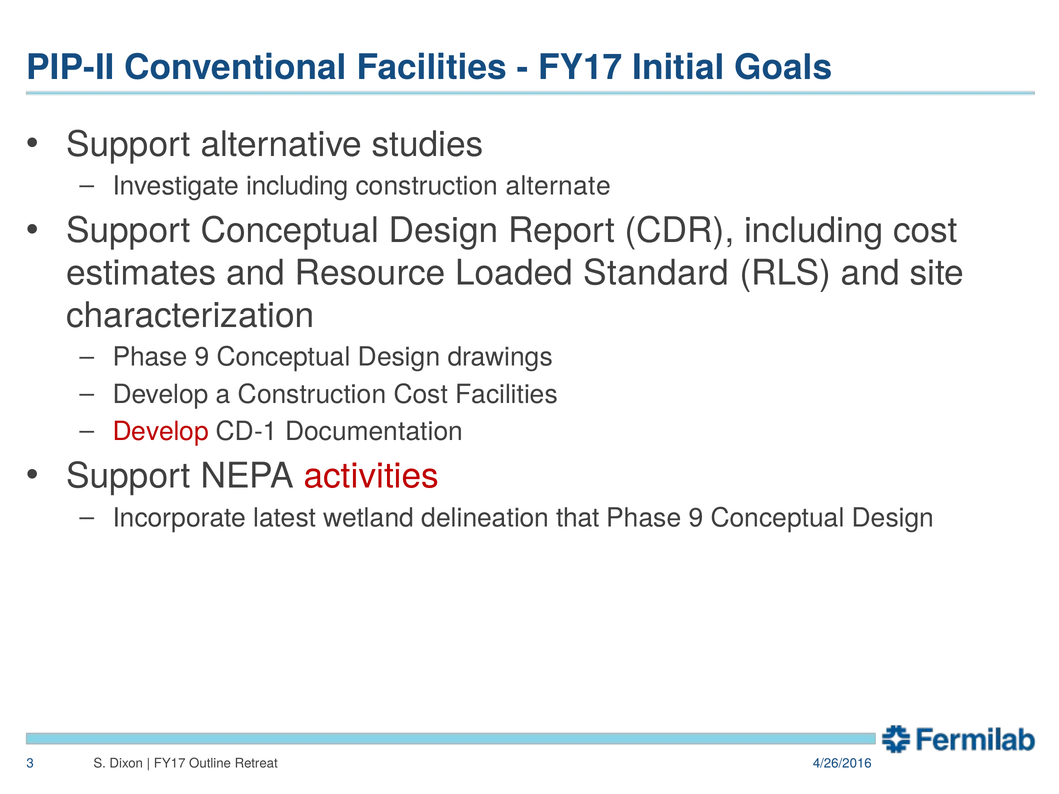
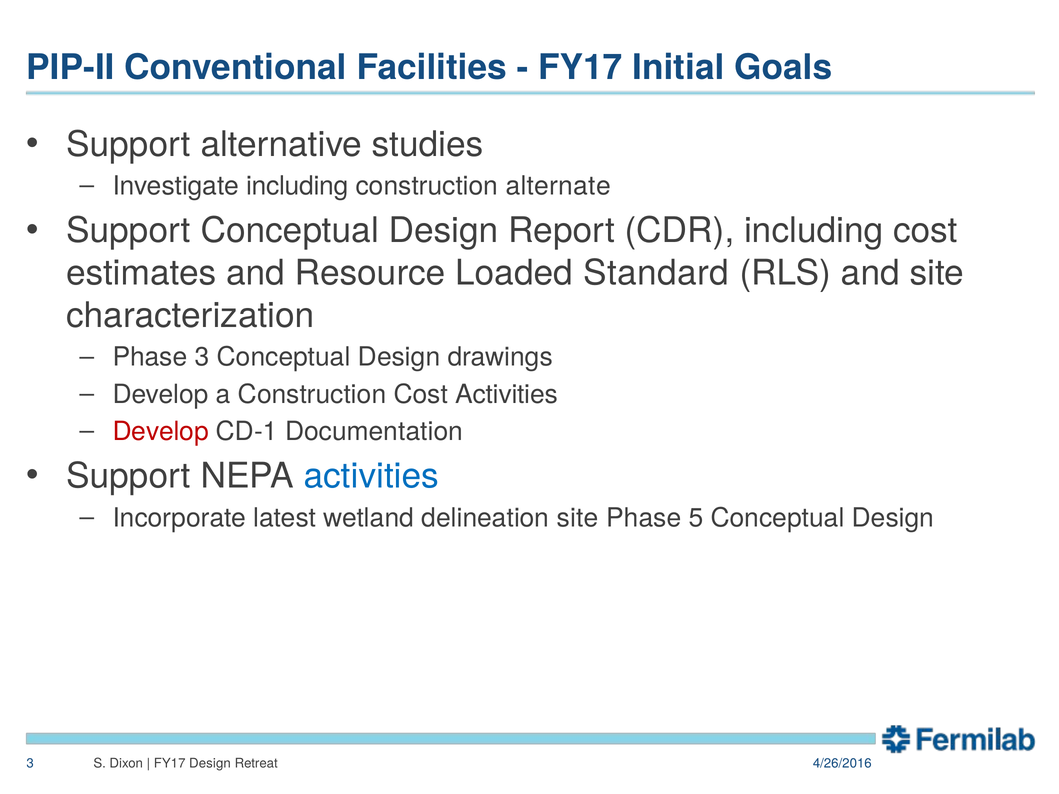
9: 9 -> 3 (202, 357)
Cost Facilities: Facilities -> Activities (507, 394)
activities colour: red -> blue (371, 476)
delineation that: that -> site (578, 518)
9: 9 -> 5 (696, 518)
FY17 Outline: Outline -> Design (210, 763)
